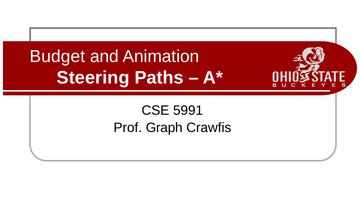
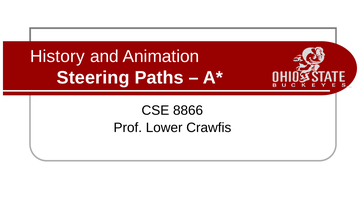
Budget: Budget -> History (57, 56)
5991: 5991 -> 8866 (188, 110)
Graph: Graph -> Lower (164, 127)
